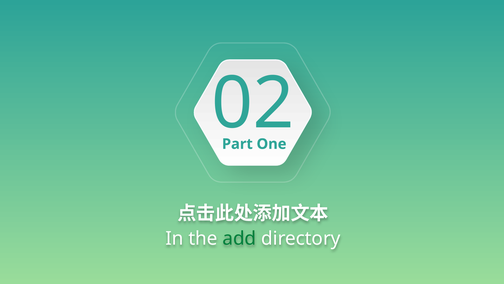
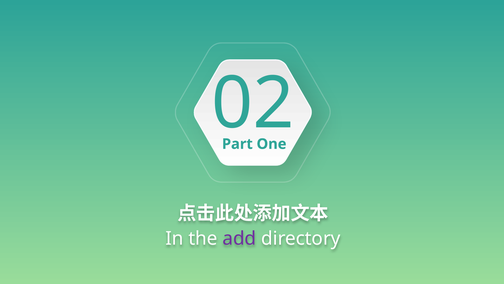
add colour: green -> purple (239, 238)
